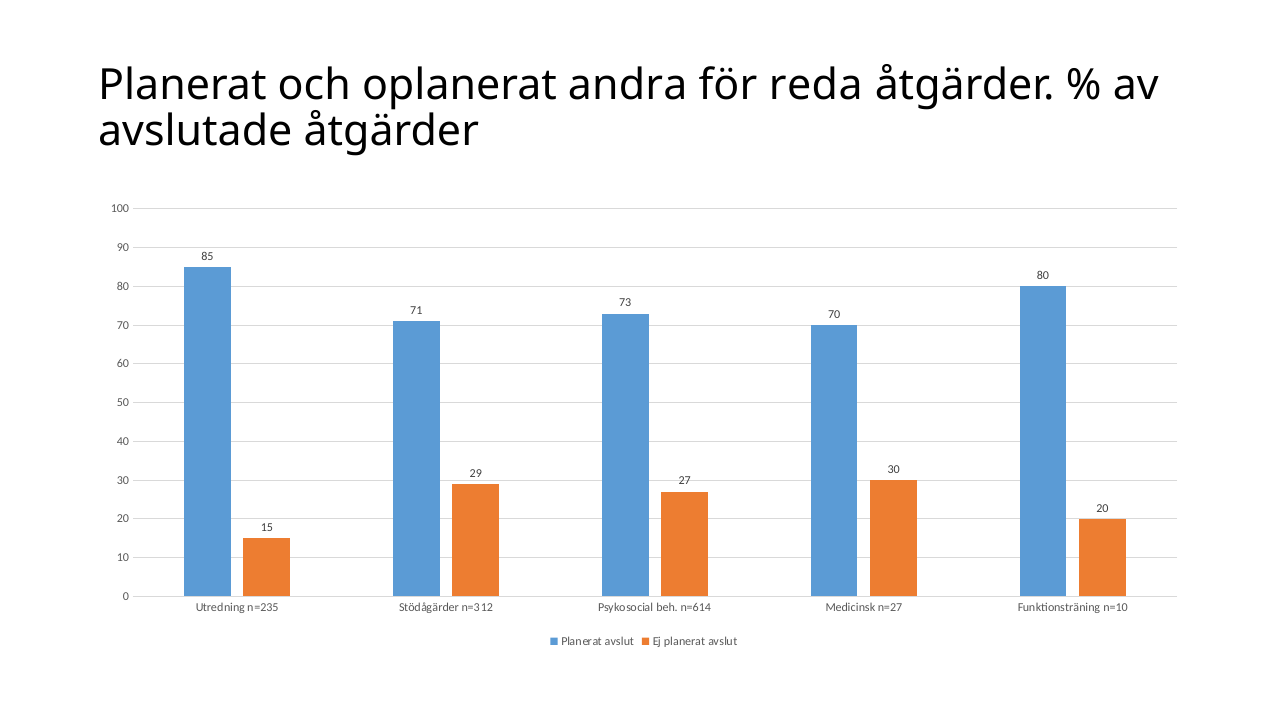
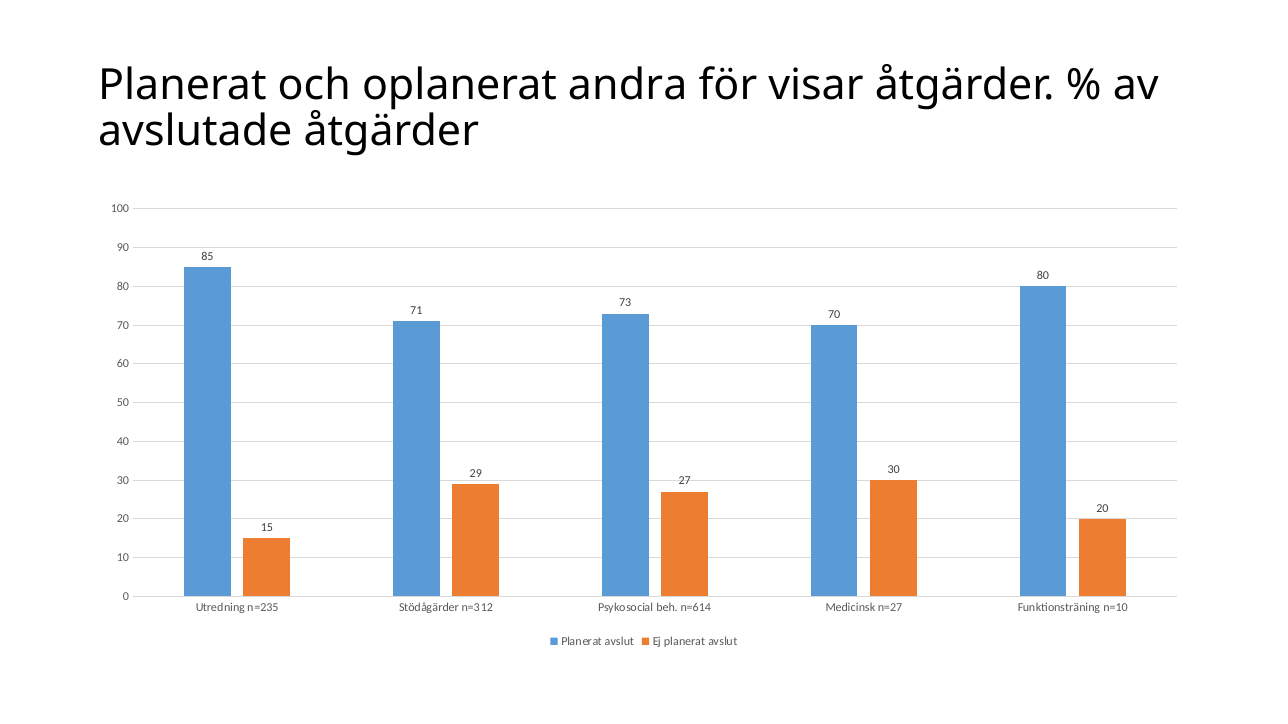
reda: reda -> visar (816, 85)
